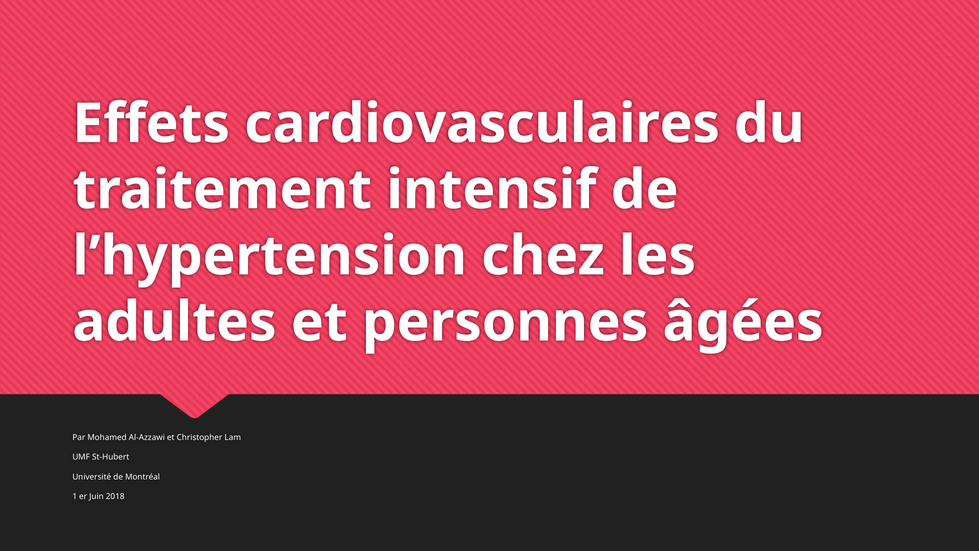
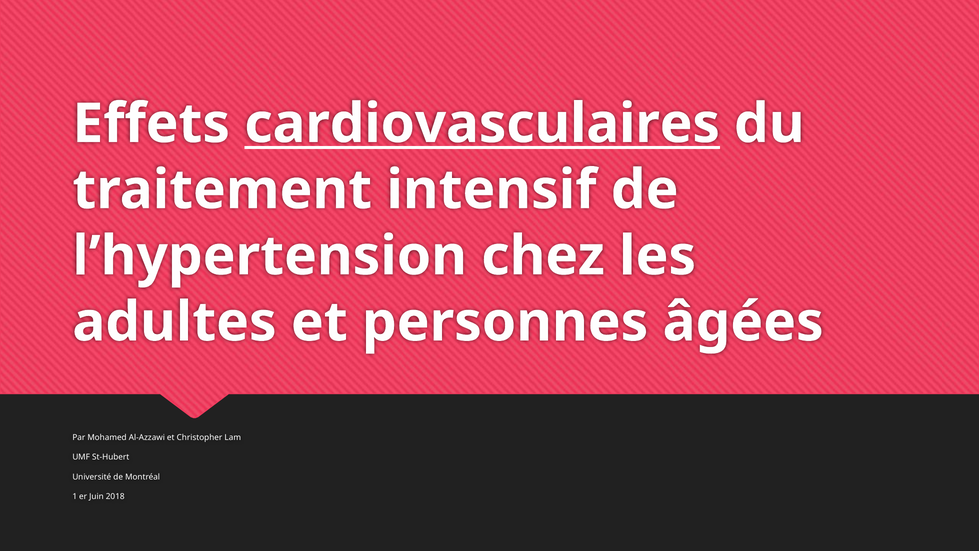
cardiovasculaires underline: none -> present (482, 124)
